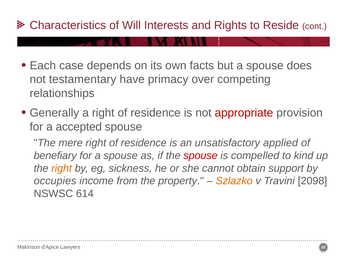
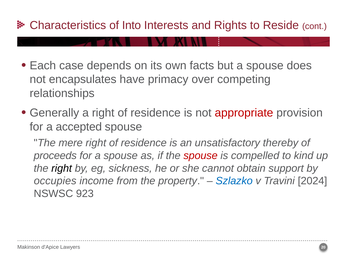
Will: Will -> Into (132, 25)
testamentary: testamentary -> encapsulates (83, 79)
applied: applied -> thereby (281, 143)
benefiary: benefiary -> proceeds (55, 156)
right colour: orange -> black (62, 168)
Szlazko colour: orange -> blue (234, 181)
2098: 2098 -> 2024 (312, 181)
614: 614 -> 923 (85, 194)
